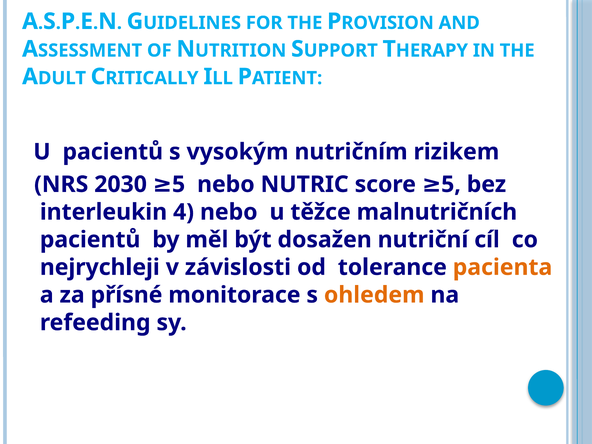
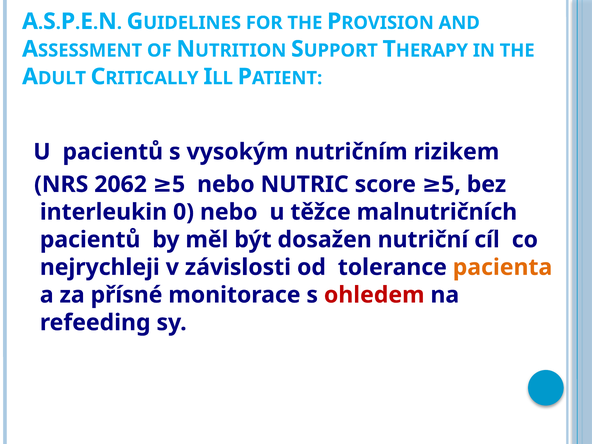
2030: 2030 -> 2062 (121, 184)
4: 4 -> 0 (184, 212)
ohledem colour: orange -> red (374, 295)
